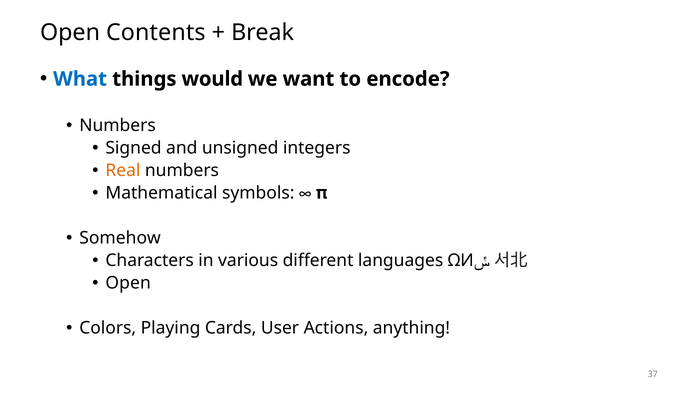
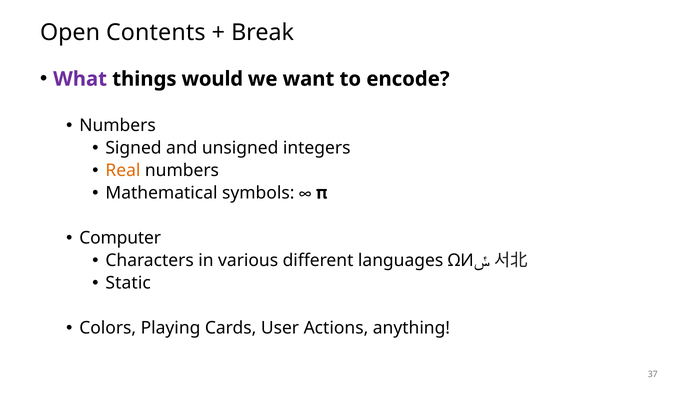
What colour: blue -> purple (80, 79)
Somehow: Somehow -> Computer (120, 238)
Open: Open -> Static (128, 283)
